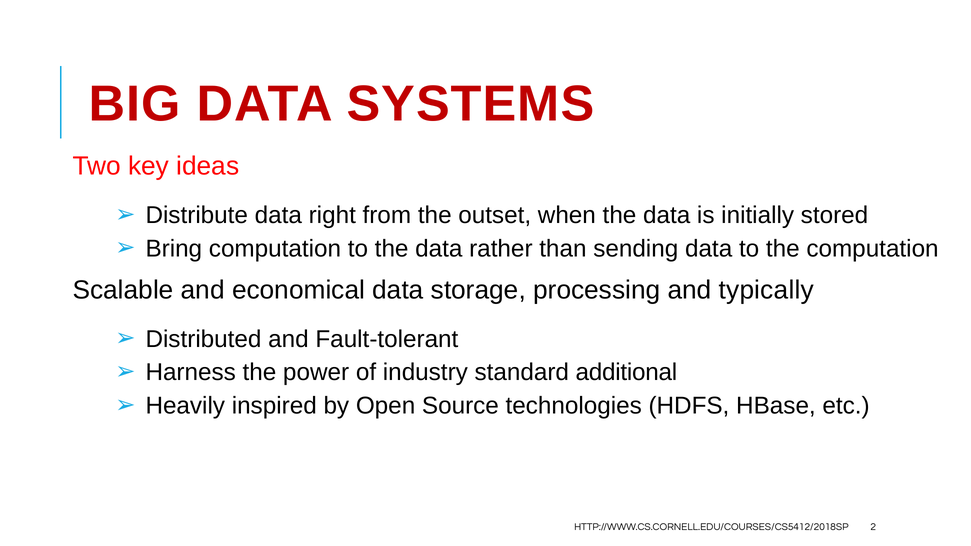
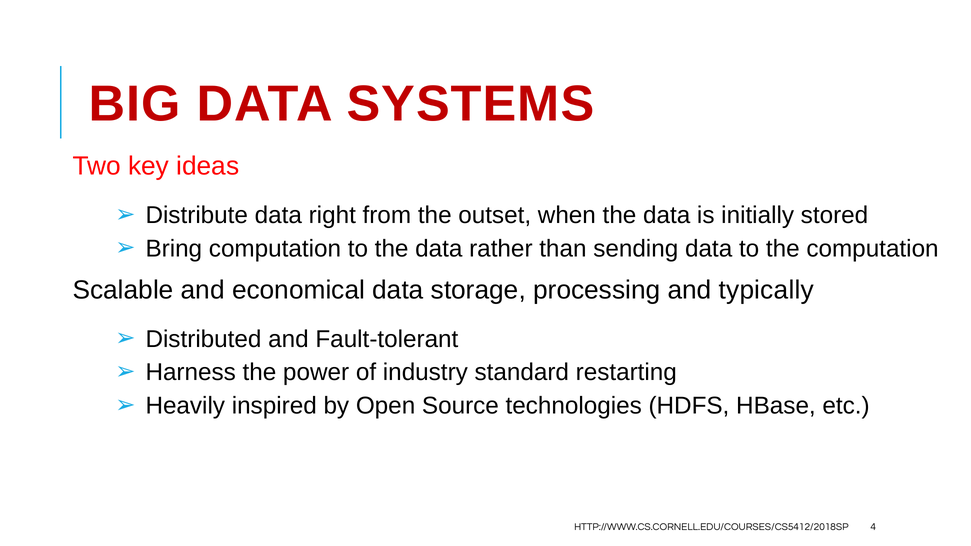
additional: additional -> restarting (626, 373)
2: 2 -> 4 (873, 527)
